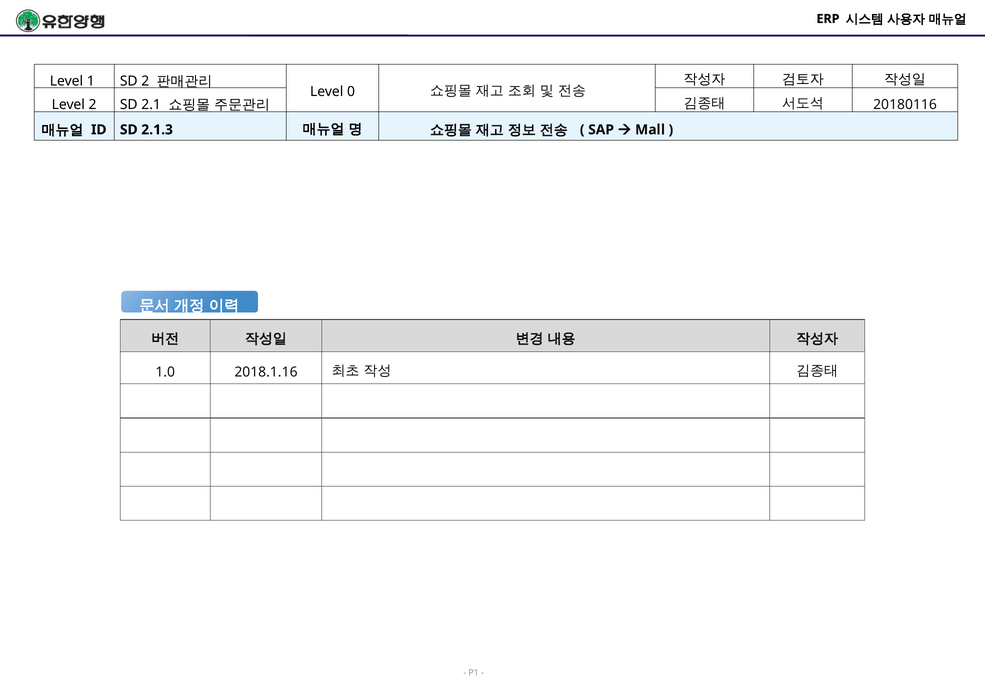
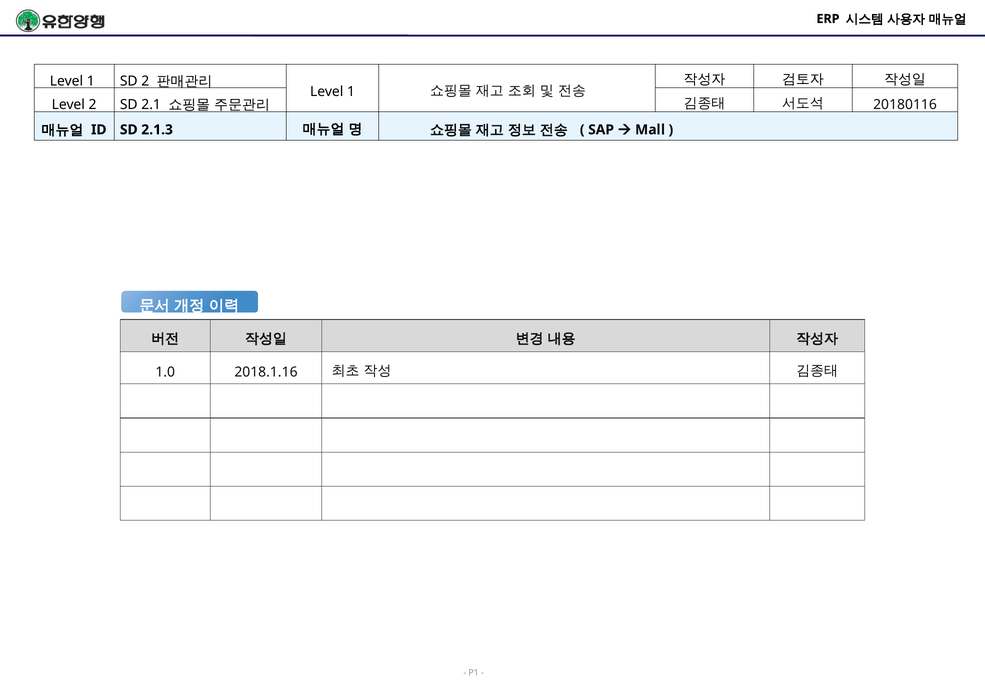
0: 0 -> 1 (351, 92)
